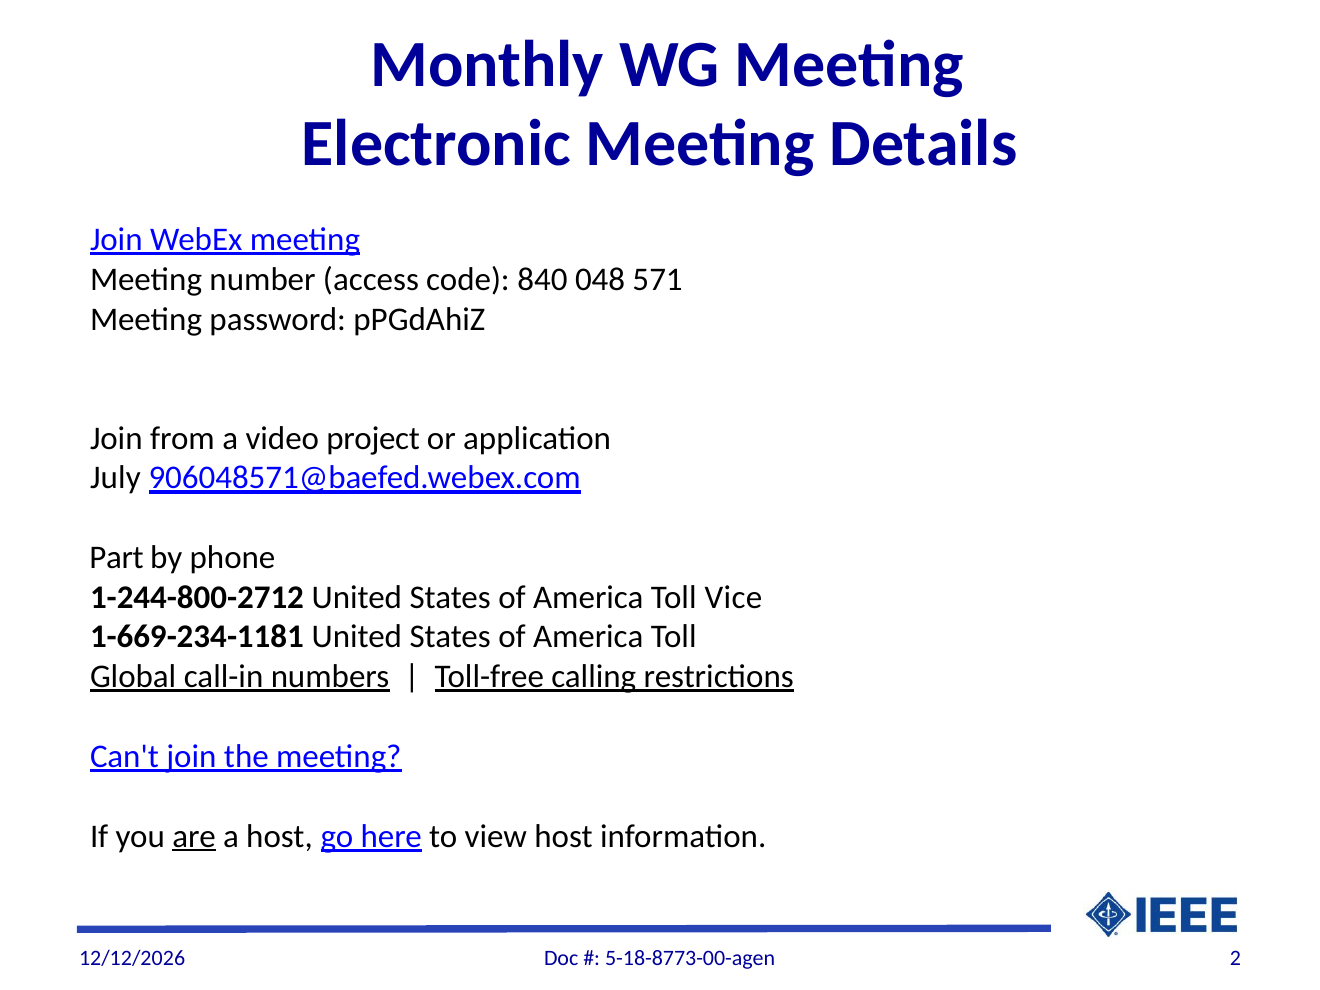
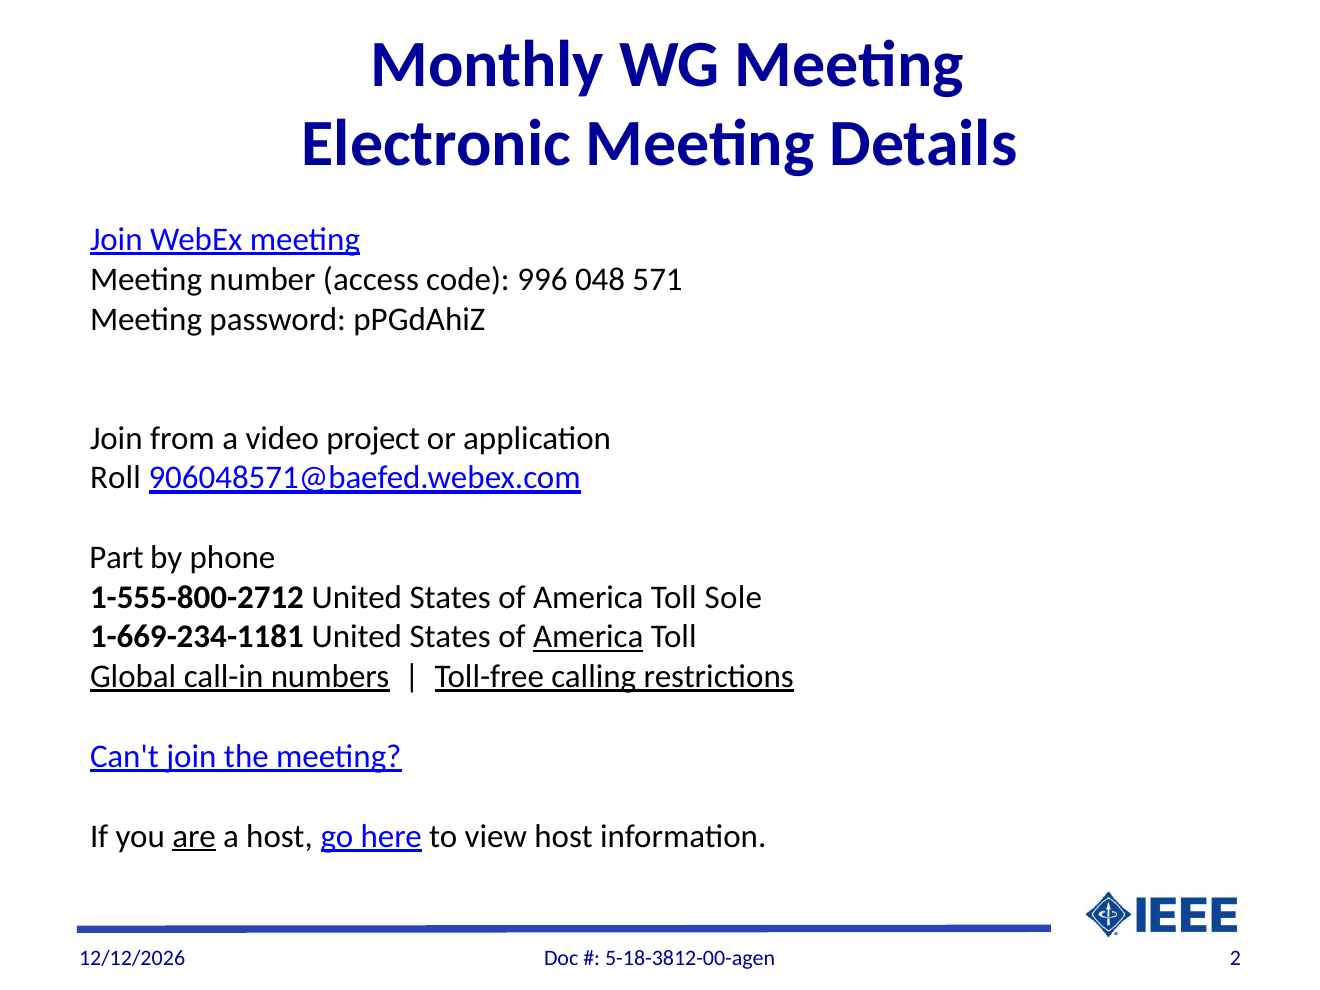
840: 840 -> 996 (543, 280)
July: July -> Roll (115, 478)
1-244-800-2712: 1-244-800-2712 -> 1-555-800-2712 (197, 597)
Vice: Vice -> Sole (733, 597)
America underline: none -> present (588, 637)
5-18-8773-00-agen: 5-18-8773-00-agen -> 5-18-3812-00-agen (690, 959)
